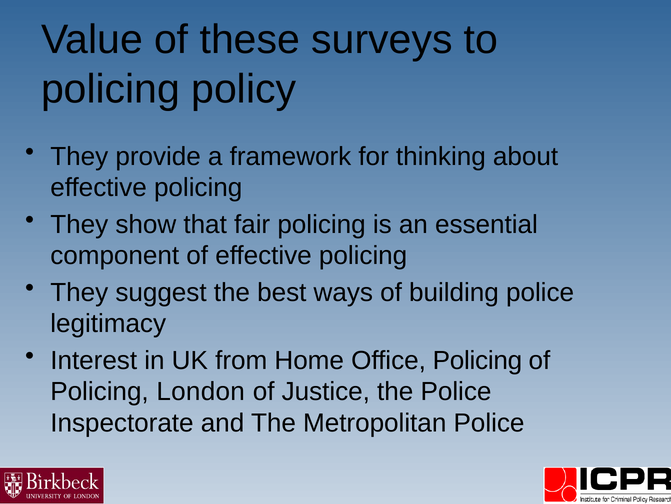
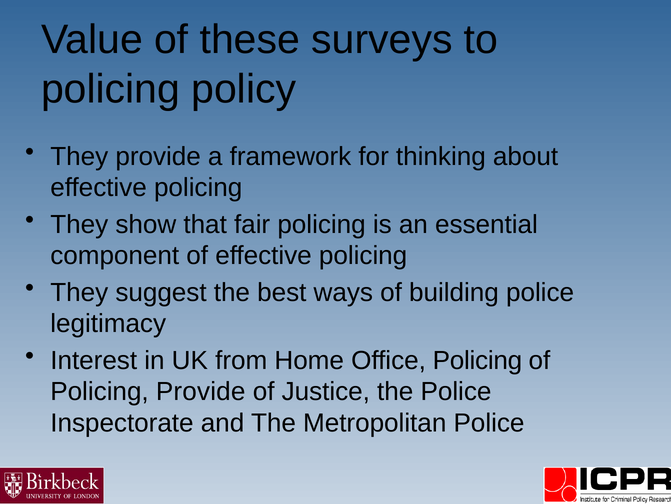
Policing London: London -> Provide (201, 391)
